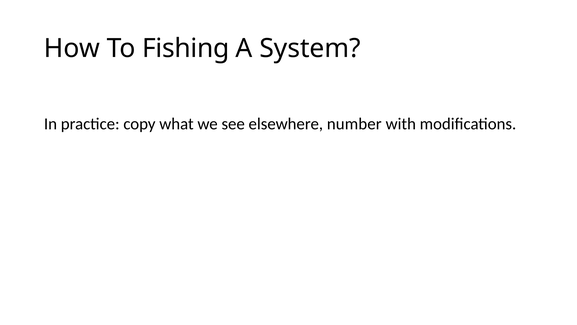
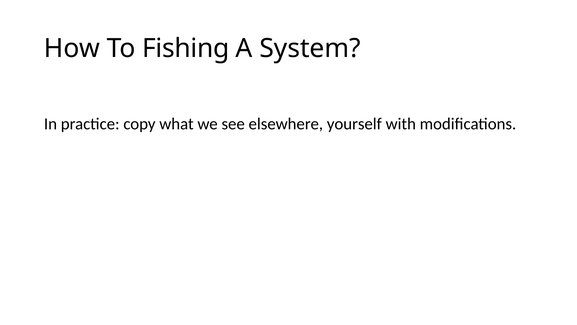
number: number -> yourself (354, 124)
